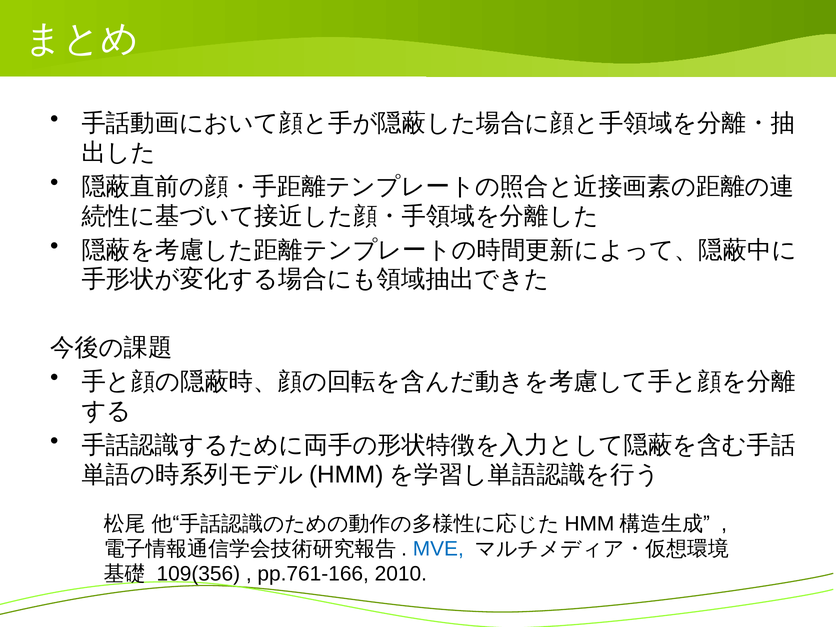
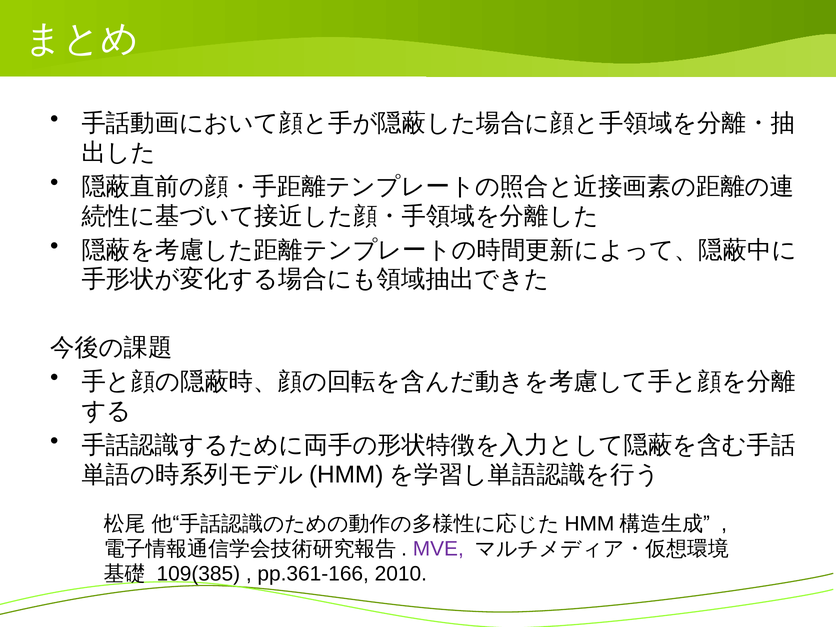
MVE colour: blue -> purple (438, 549)
109(356: 109(356 -> 109(385 (198, 574)
pp.761-166: pp.761-166 -> pp.361-166 (313, 574)
